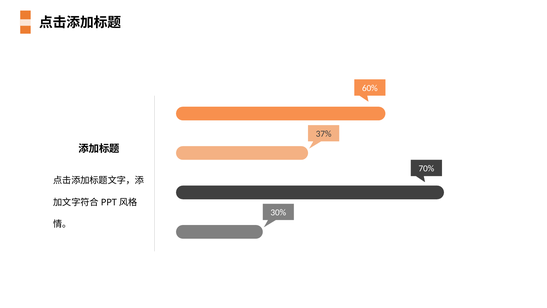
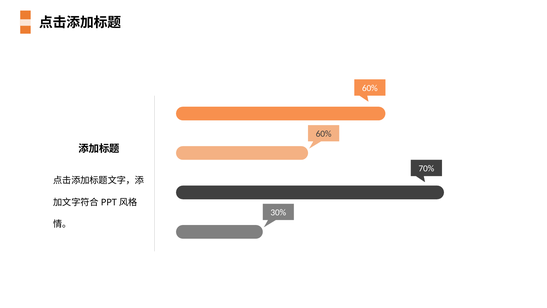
37%: 37% -> 60% (324, 134)
